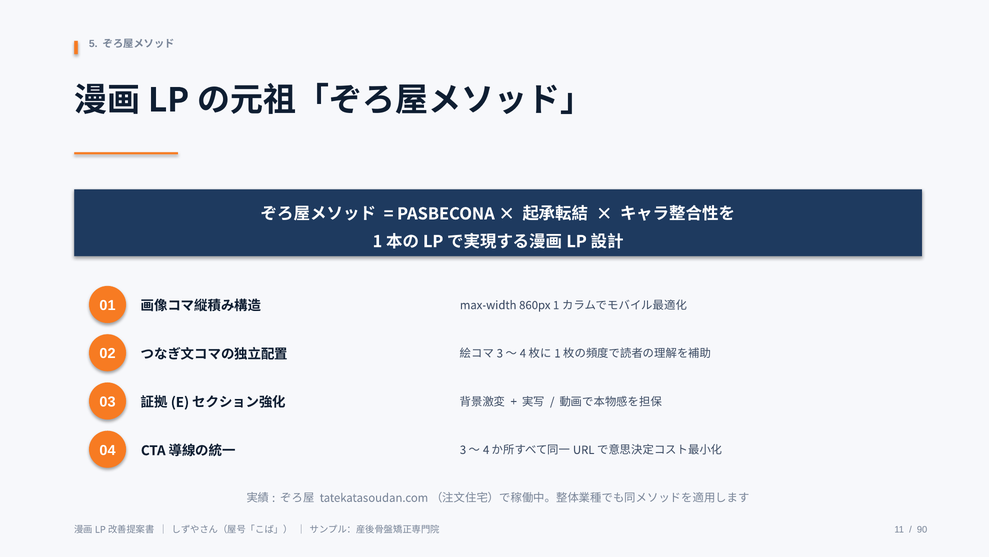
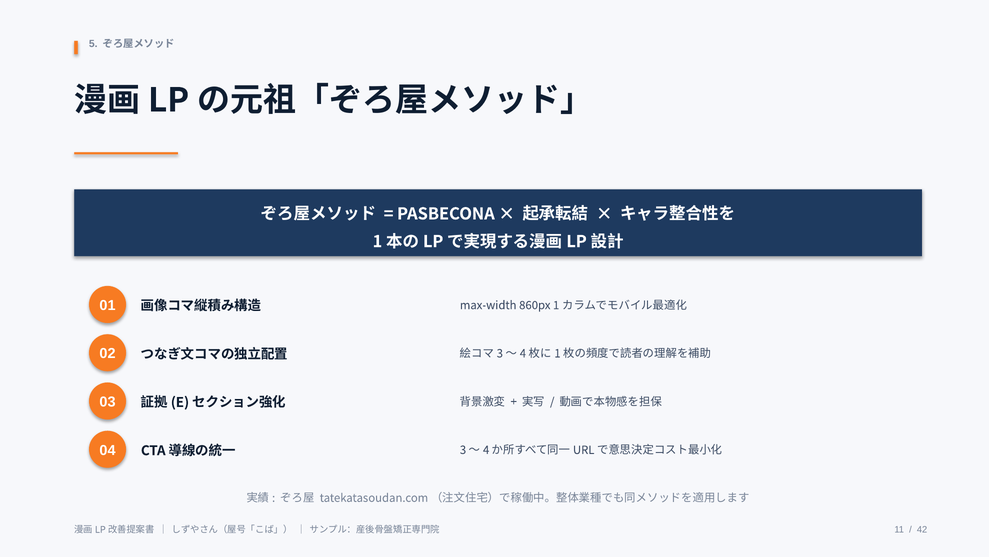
90: 90 -> 42 (922, 529)
